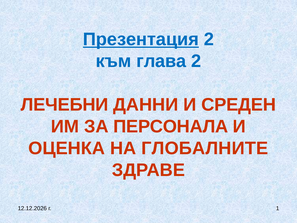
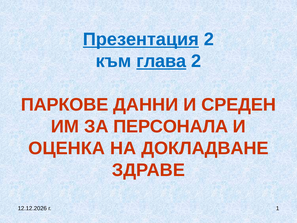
глава underline: none -> present (161, 61)
ЛЕЧЕБНИ: ЛЕЧЕБНИ -> ПАРКОВЕ (65, 105)
ГЛОБАЛНИТЕ: ГЛОБАЛНИТЕ -> ДОКЛАДВАНЕ (205, 148)
